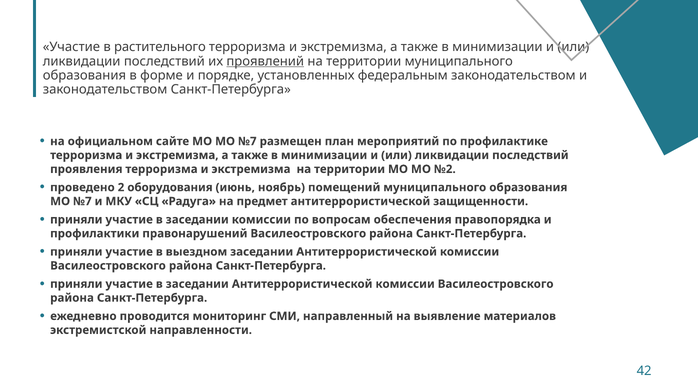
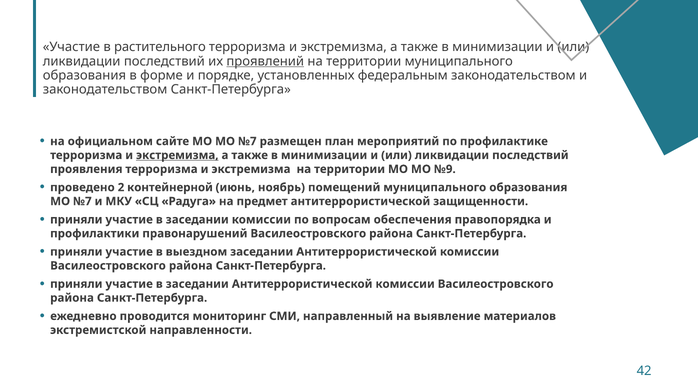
экстремизма underline: none -> present (177, 155)
№2: №2 -> №9 (445, 169)
оборудования: оборудования -> контейнерной (170, 188)
